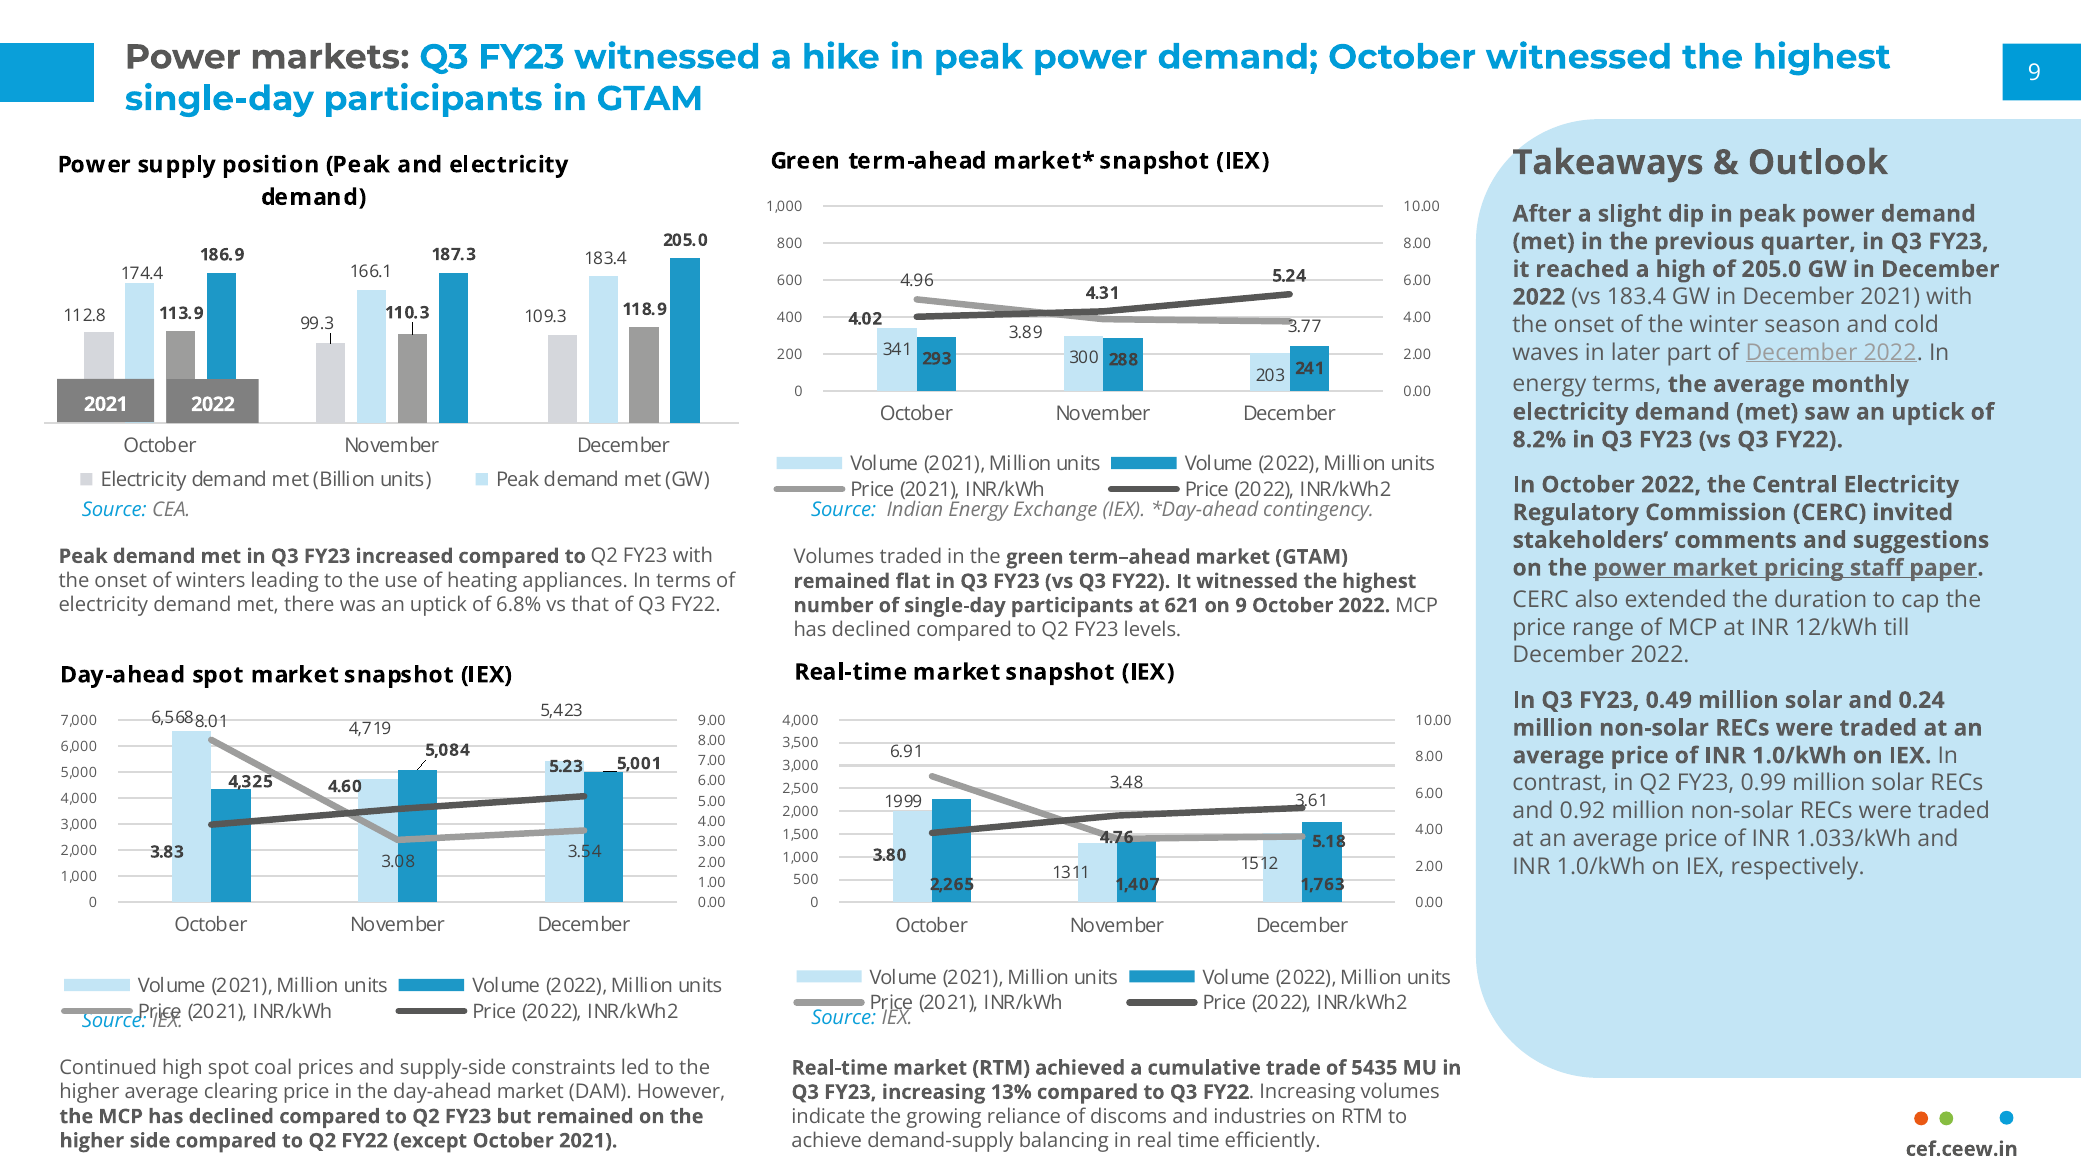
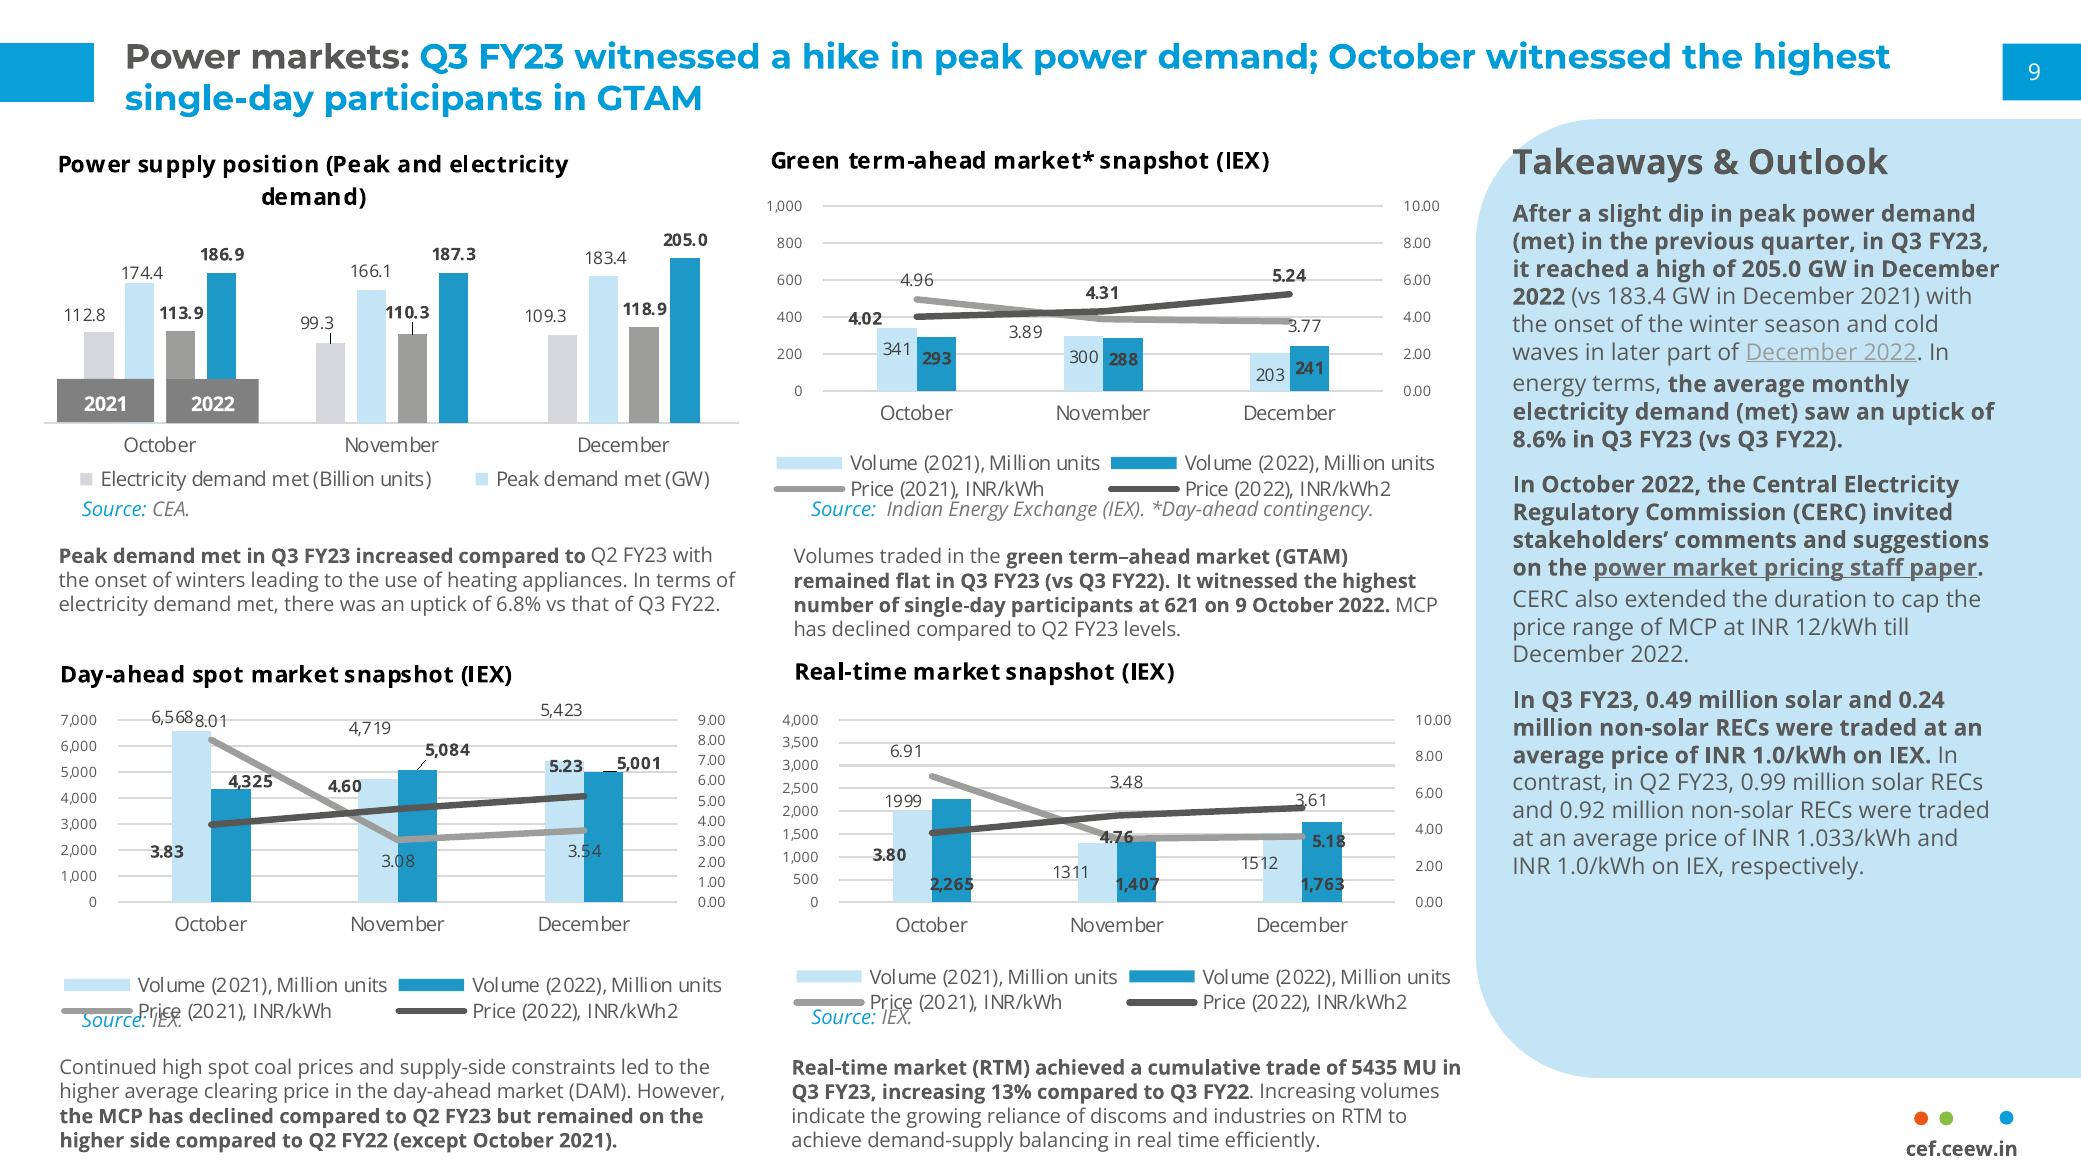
8.2%: 8.2% -> 8.6% (1539, 440)
